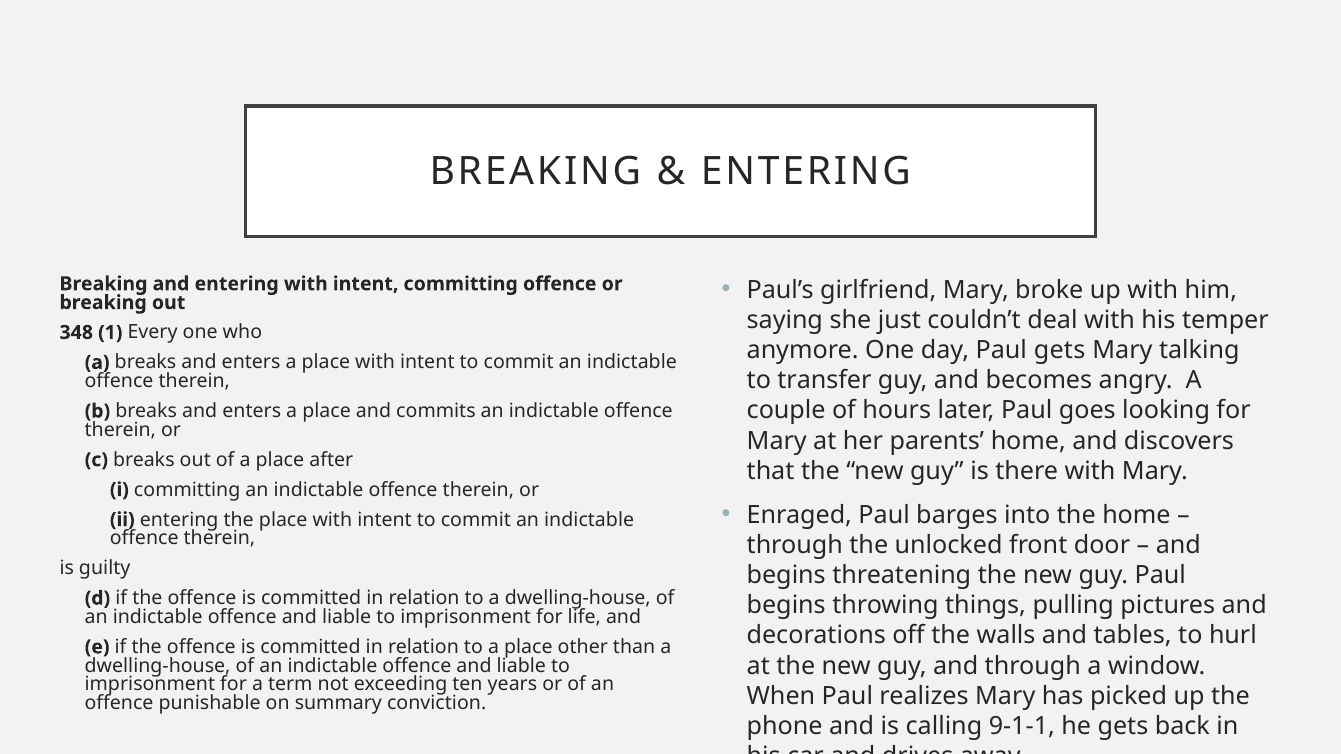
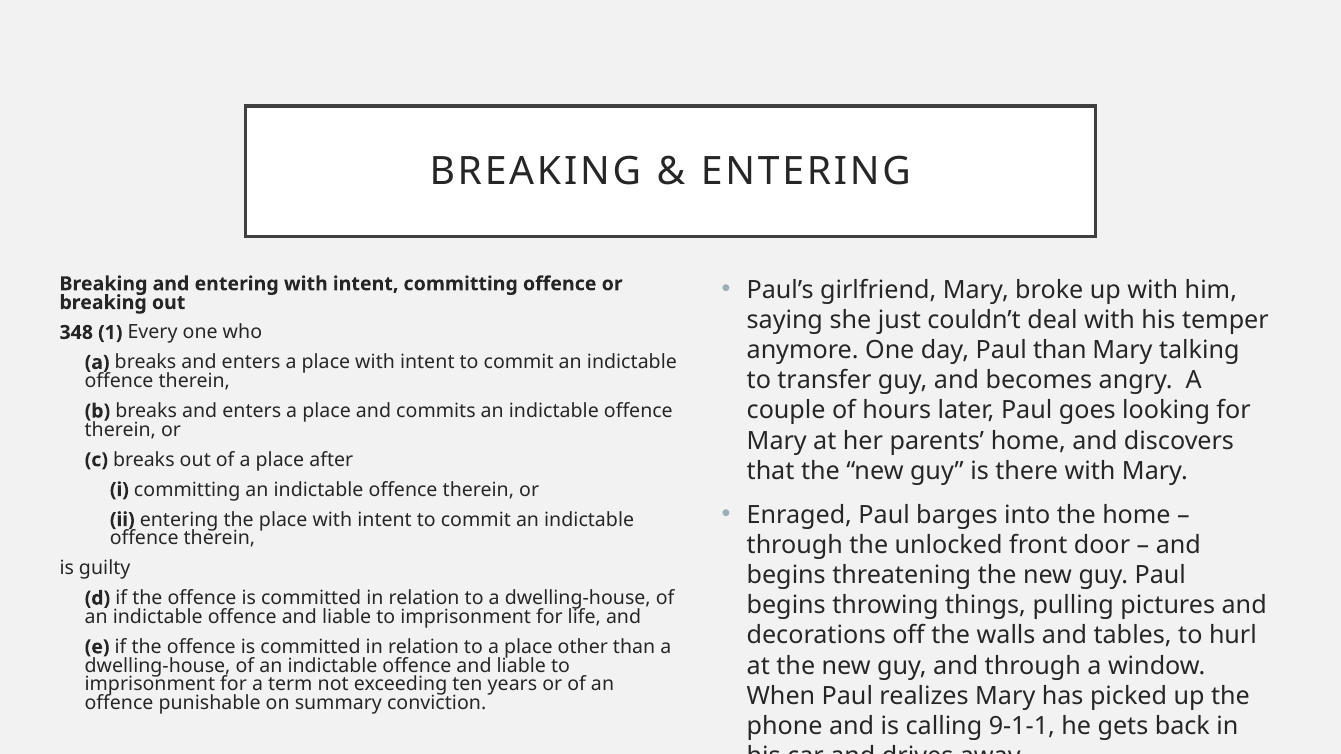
Paul gets: gets -> than (1060, 350)
